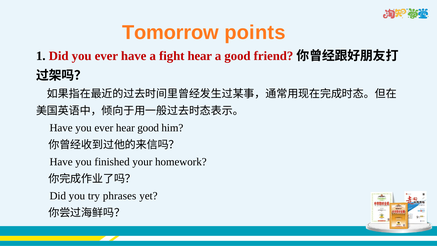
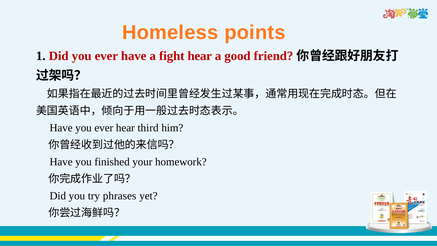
Tomorrow: Tomorrow -> Homeless (170, 33)
hear good: good -> third (148, 128)
